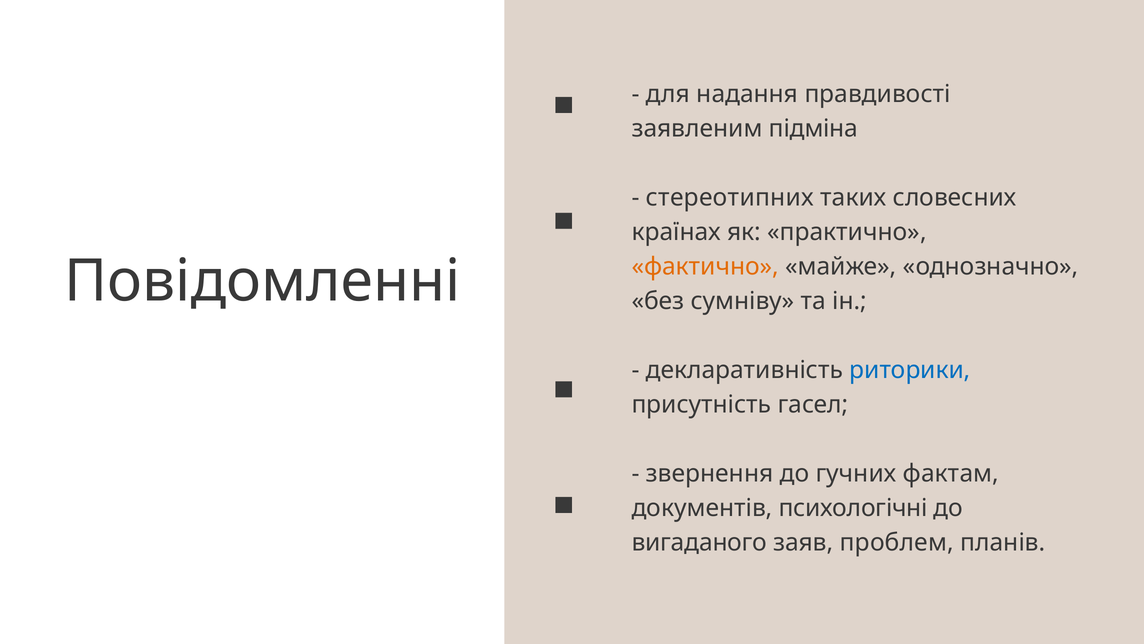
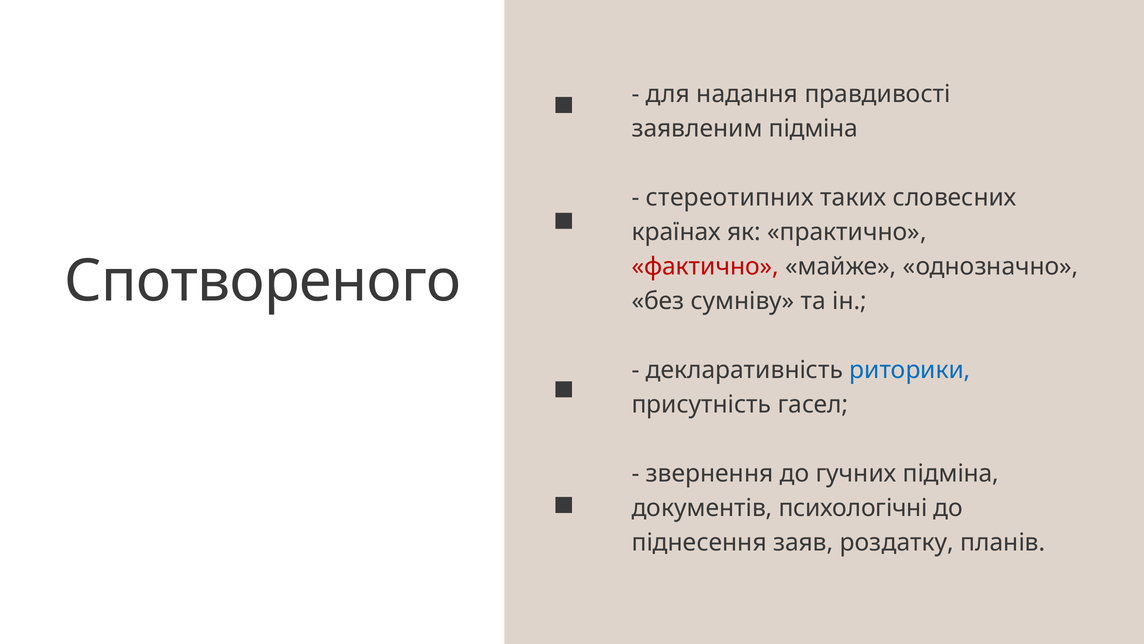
фактично colour: orange -> red (705, 266)
Повідомленні: Повідомленні -> Спотвореного (263, 281)
гучних фактам: фактам -> підміна (951, 473)
вигаданого: вигаданого -> піднесення (699, 542)
проблем: проблем -> роздатку (897, 542)
